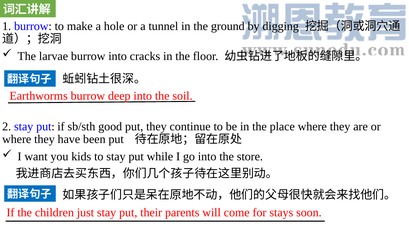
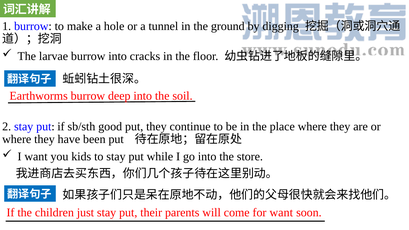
for stays: stays -> want (281, 213)
